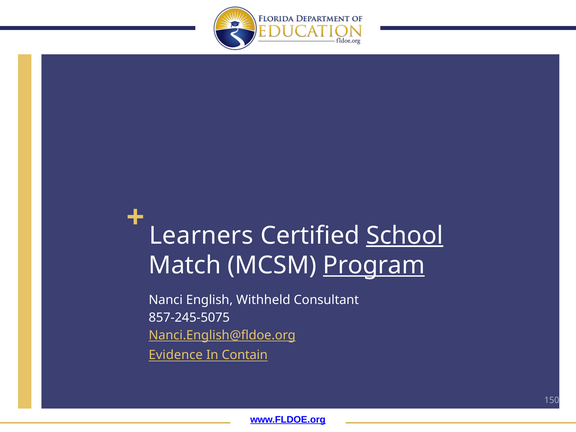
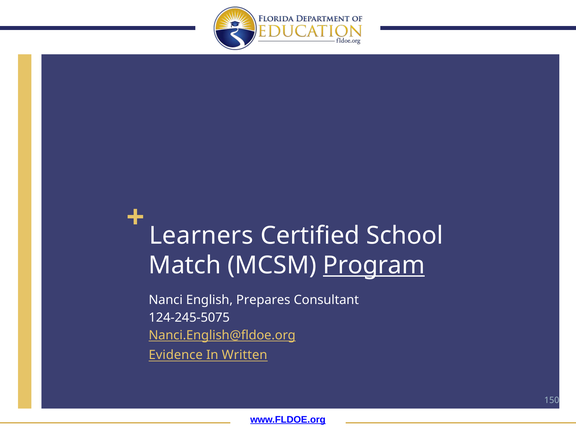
School underline: present -> none (405, 236)
Withheld: Withheld -> Prepares (263, 300)
857-245-5075: 857-245-5075 -> 124-245-5075 (189, 318)
Contain: Contain -> Written (245, 355)
